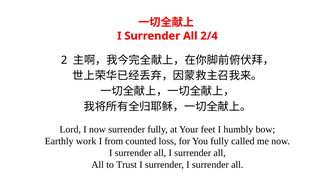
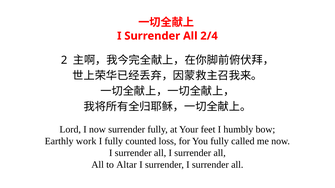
I from: from -> fully (114, 141)
Trust: Trust -> Altar (127, 165)
